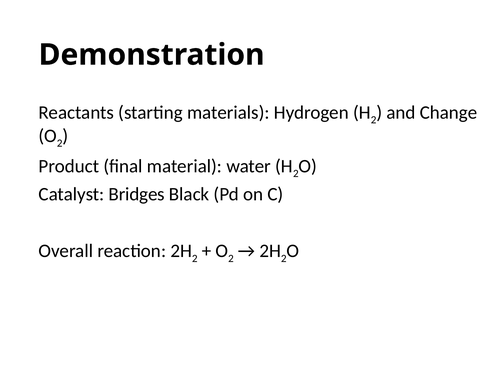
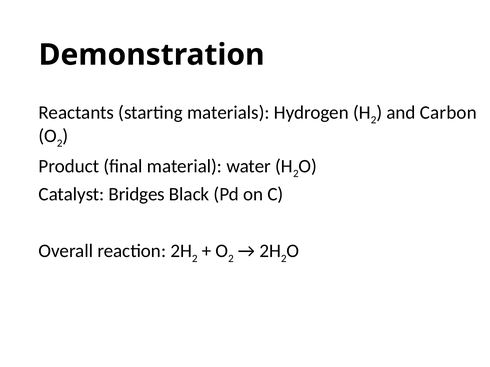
Change: Change -> Carbon (448, 113)
